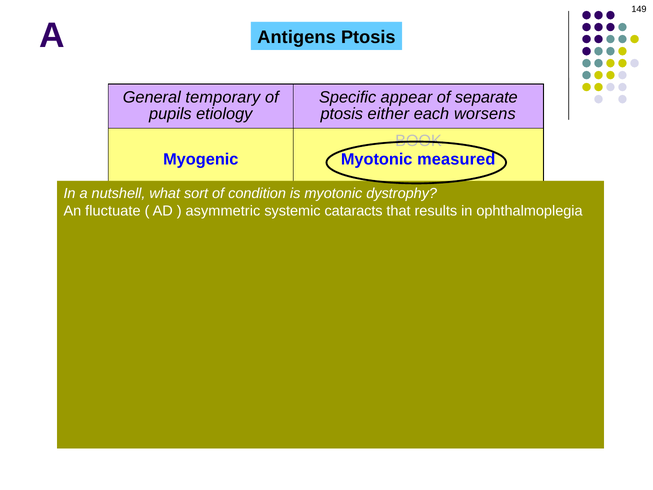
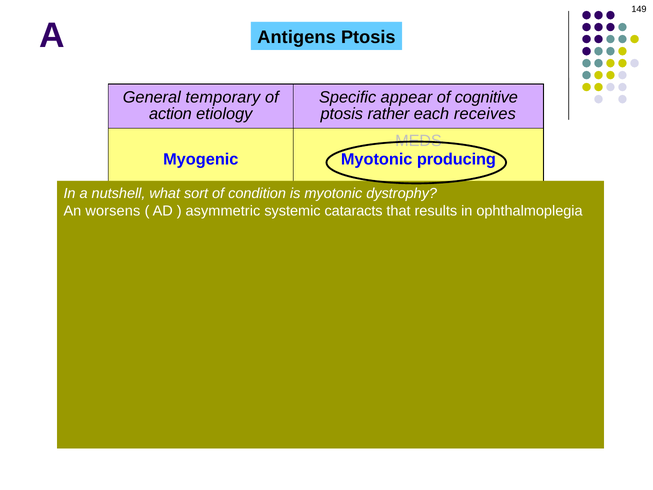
separate: separate -> cognitive (486, 97)
pupils: pupils -> action (170, 114)
either: either -> rather (388, 114)
worsens: worsens -> receives (485, 114)
BOOK: BOOK -> MEDS (419, 141)
measured: measured -> producing (456, 159)
fluctuate: fluctuate -> worsens (113, 211)
